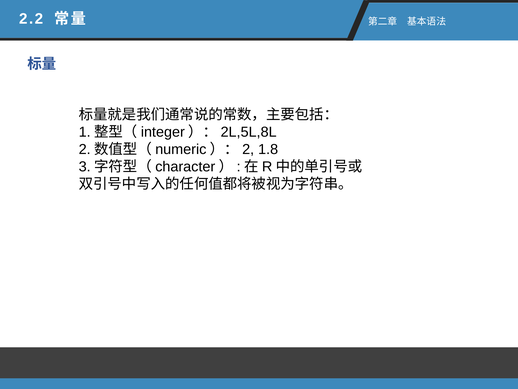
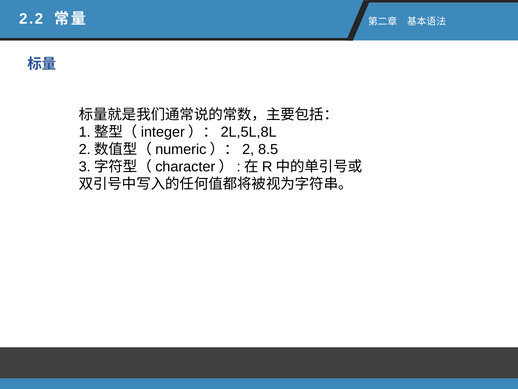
1.8: 1.8 -> 8.5 (268, 149)
